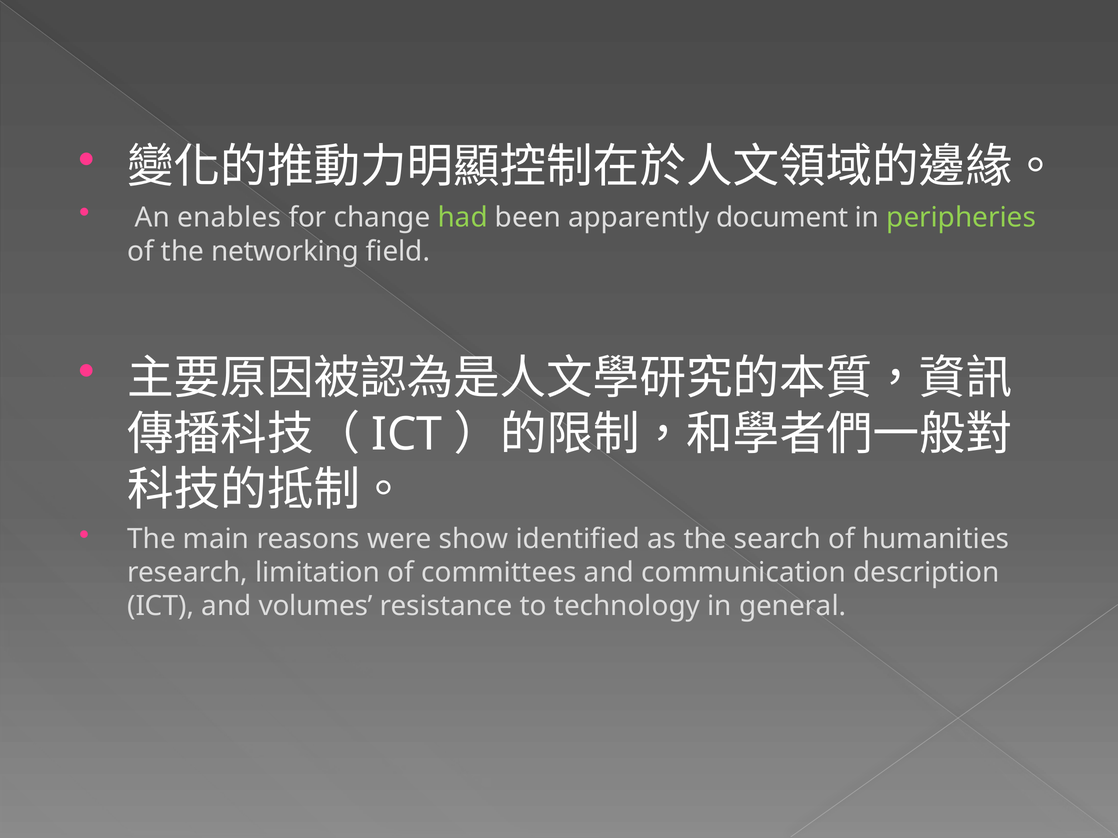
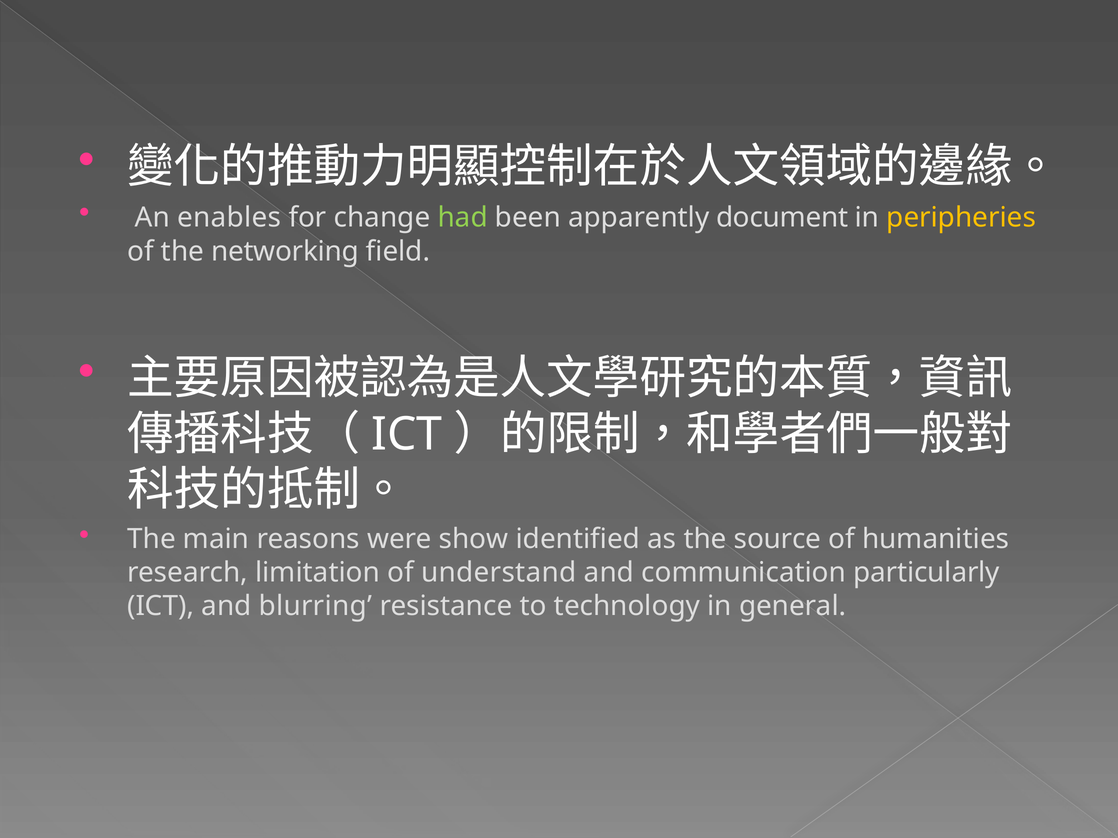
peripheries colour: light green -> yellow (961, 218)
search: search -> source (778, 539)
committees: committees -> understand (499, 573)
description: description -> particularly (926, 573)
volumes: volumes -> blurring (315, 606)
